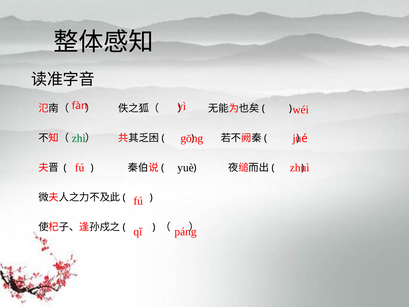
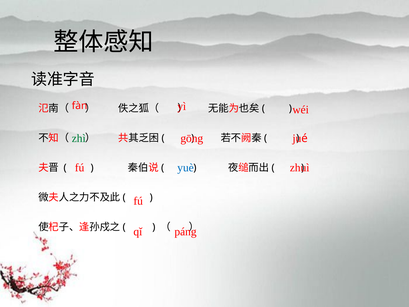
yuè colour: black -> blue (186, 168)
